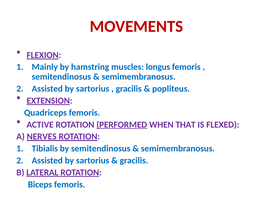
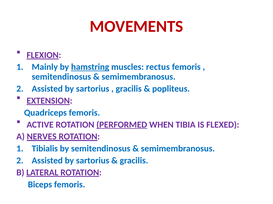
hamstring underline: none -> present (90, 67)
longus: longus -> rectus (158, 67)
THAT: THAT -> TIBIA (186, 125)
